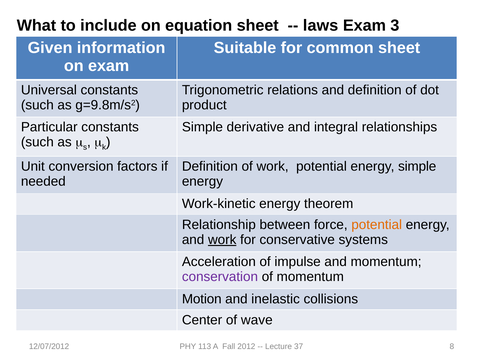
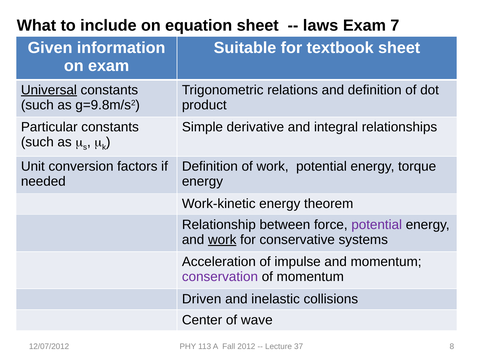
3: 3 -> 7 (395, 25)
common: common -> textbook (340, 48)
Universal underline: none -> present (49, 90)
energy simple: simple -> torque (417, 166)
potential colour: orange -> purple (377, 224)
Motion: Motion -> Driven (202, 298)
